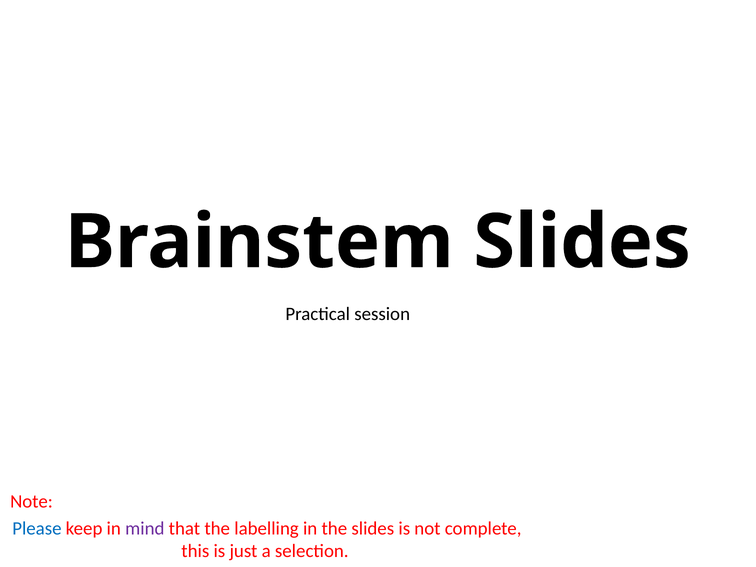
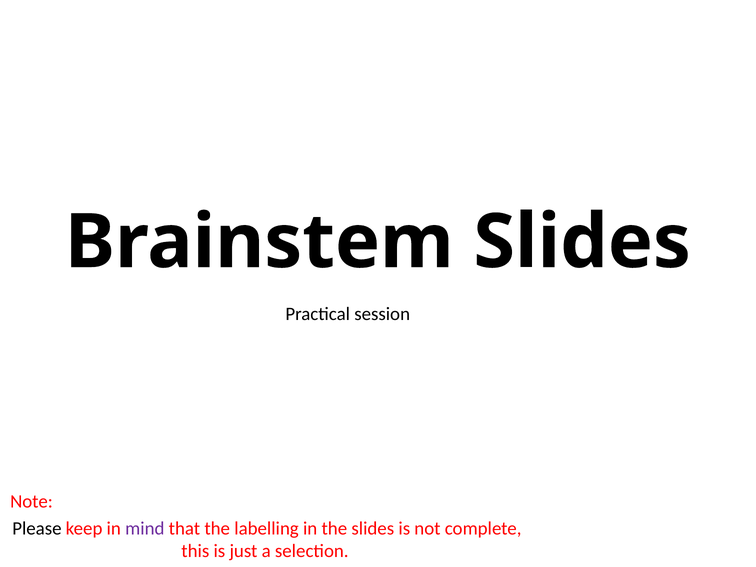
Please colour: blue -> black (37, 528)
